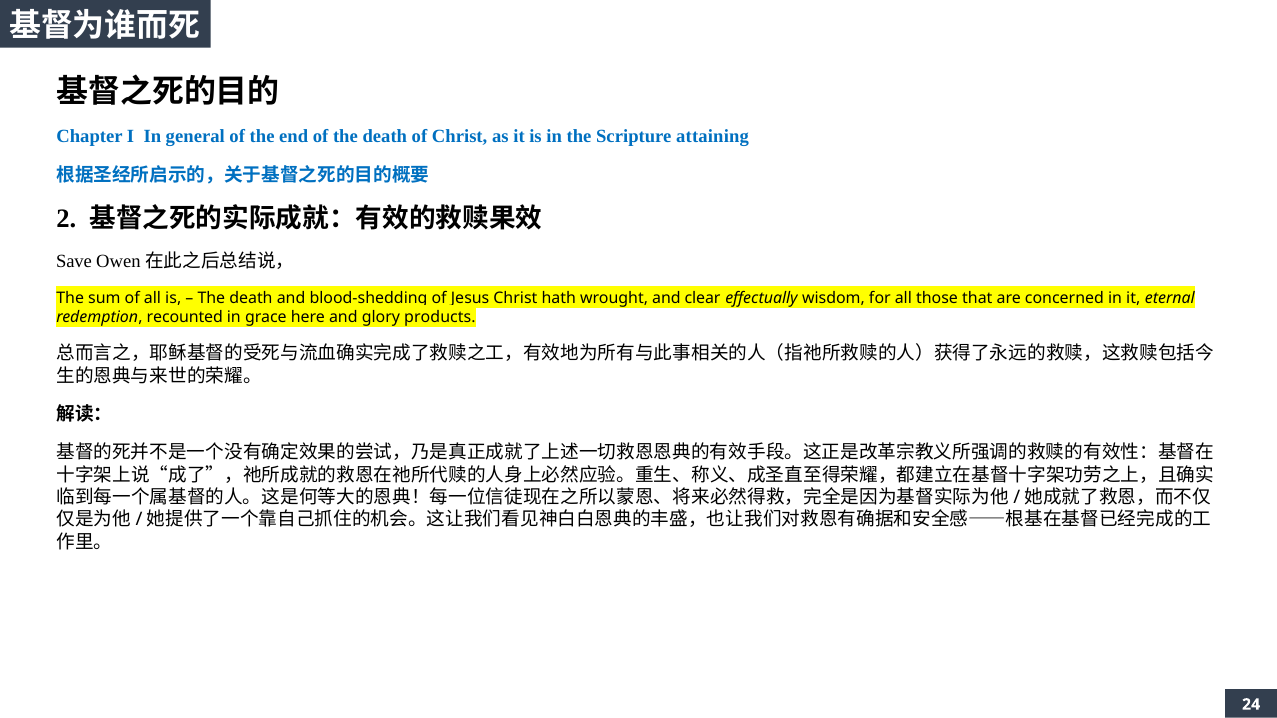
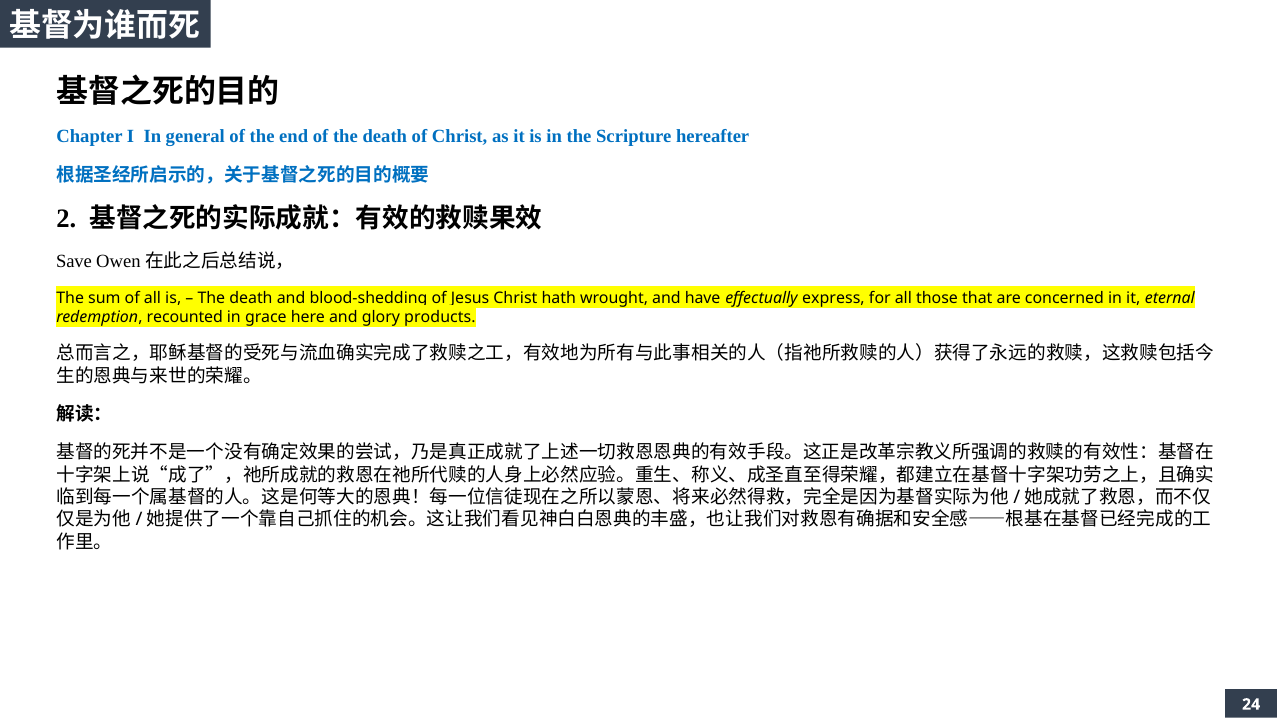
attaining: attaining -> hereafter (713, 137)
clear: clear -> have (703, 298)
wisdom: wisdom -> express (833, 298)
